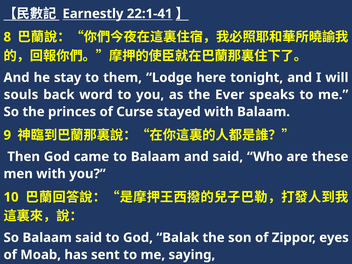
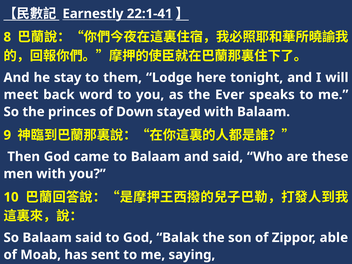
souls: souls -> meet (21, 95)
Curse: Curse -> Down (135, 112)
eyes: eyes -> able (334, 238)
